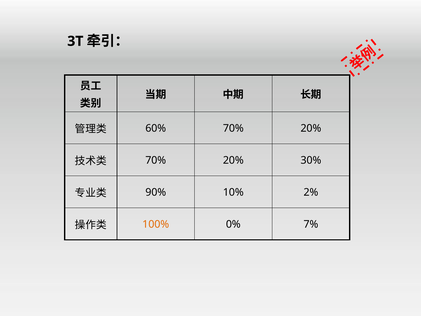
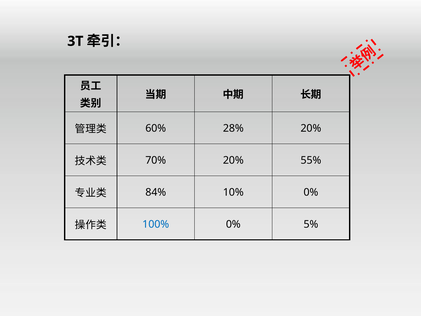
60% 70%: 70% -> 28% (233, 128)
30%: 30% -> 55% (311, 160)
90%: 90% -> 84% (156, 192)
10% 2%: 2% -> 0% (311, 192)
100% colour: orange -> blue (156, 224)
7%: 7% -> 5% (311, 224)
